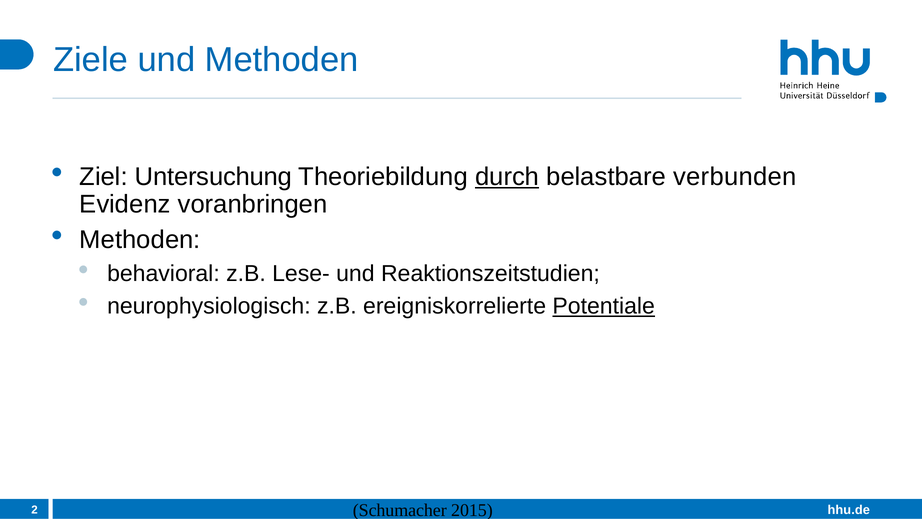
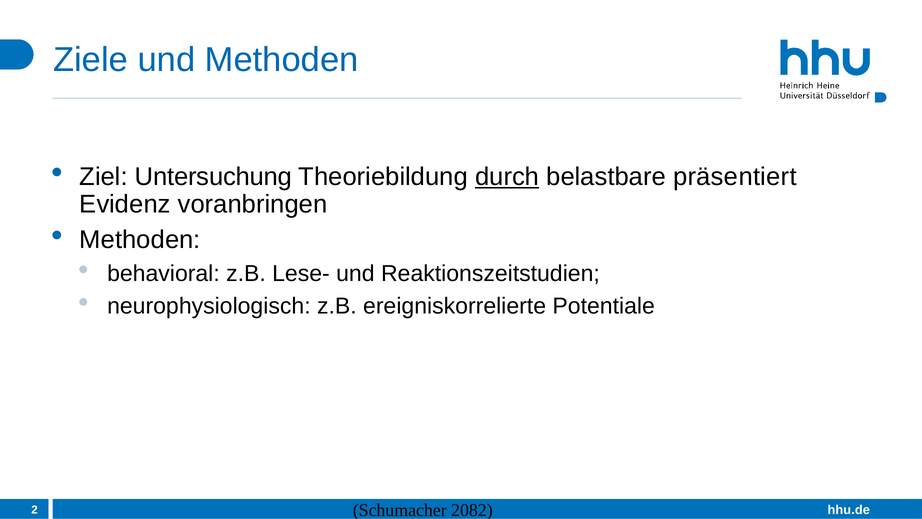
verbunden: verbunden -> präsentiert (735, 177)
Potentiale underline: present -> none (604, 306)
2015: 2015 -> 2082 (472, 510)
